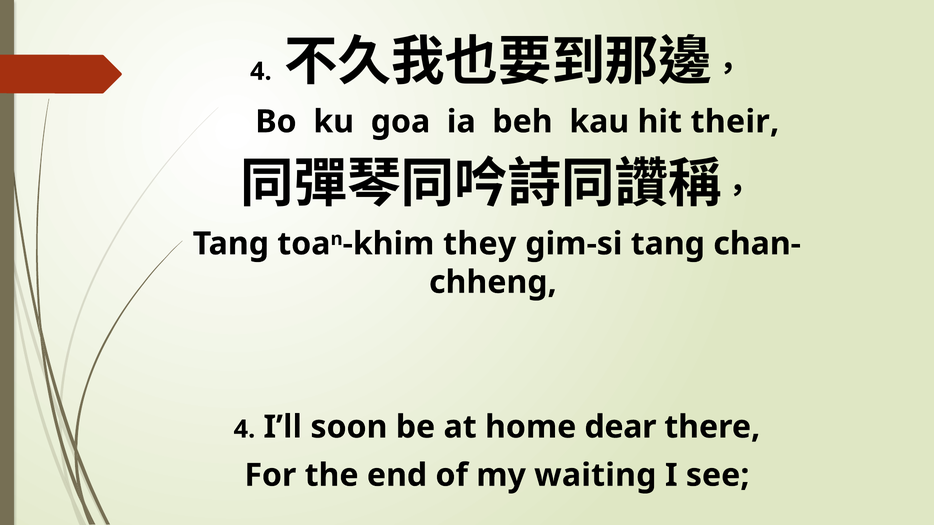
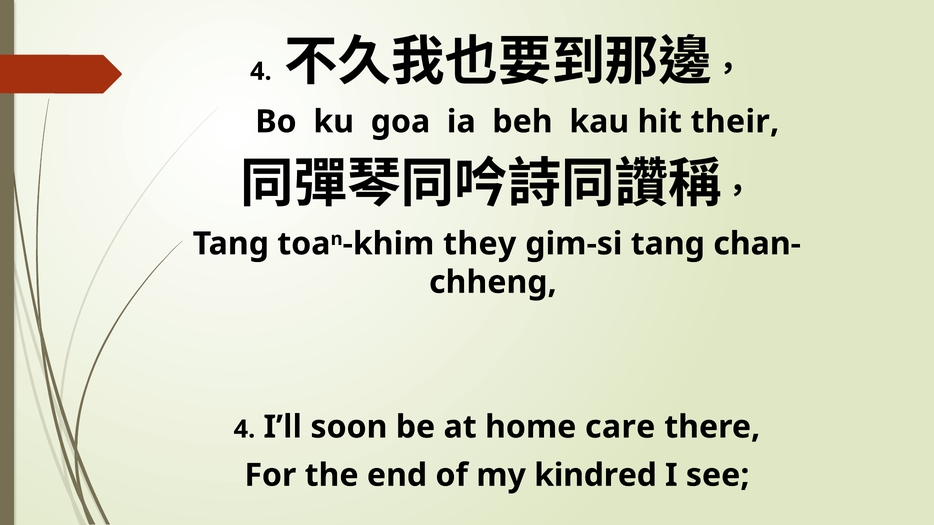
dear: dear -> care (620, 427)
waiting: waiting -> kindred (596, 476)
